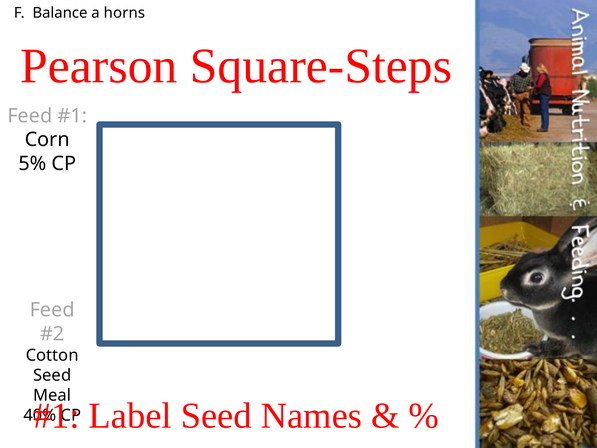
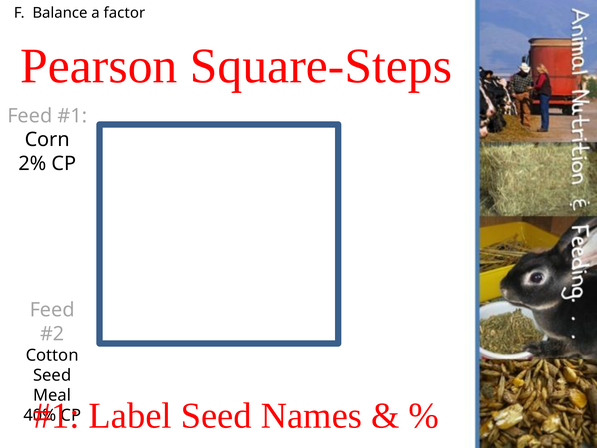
horns: horns -> factor (124, 13)
5%: 5% -> 2% (32, 164)
